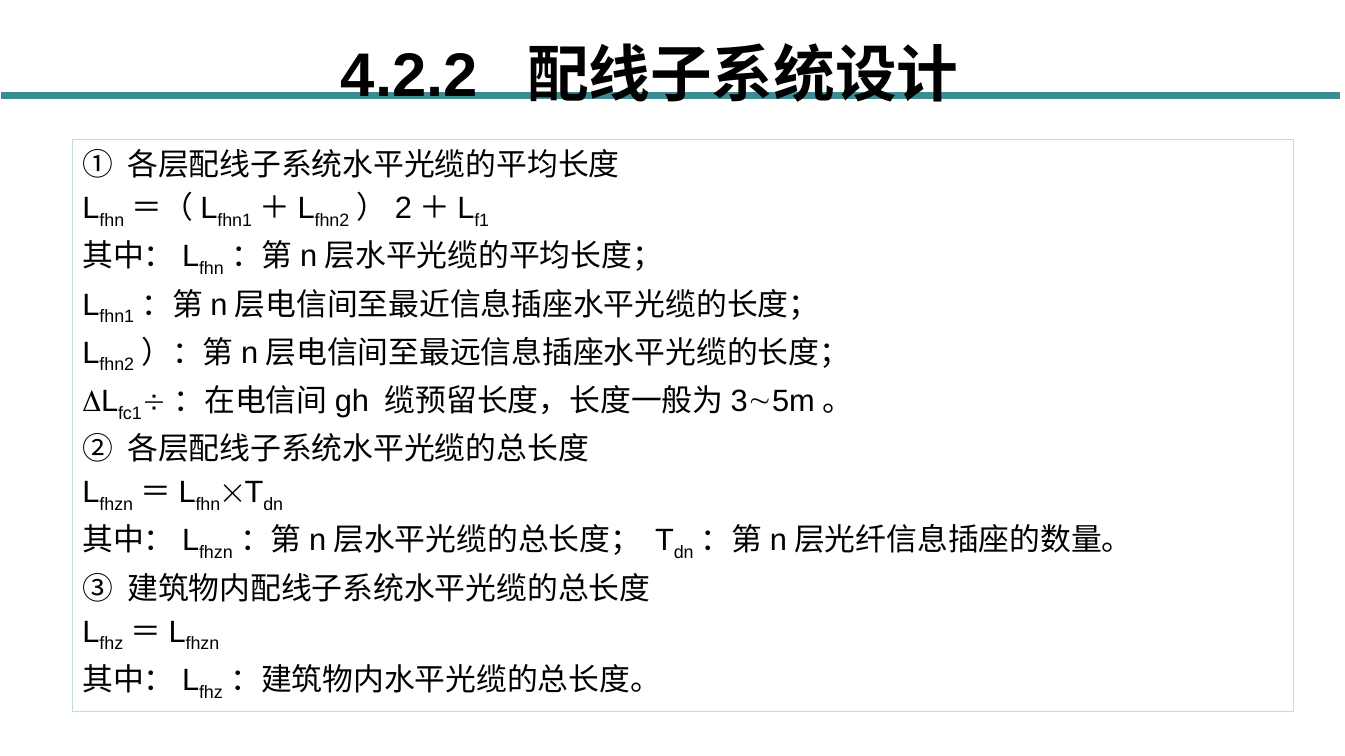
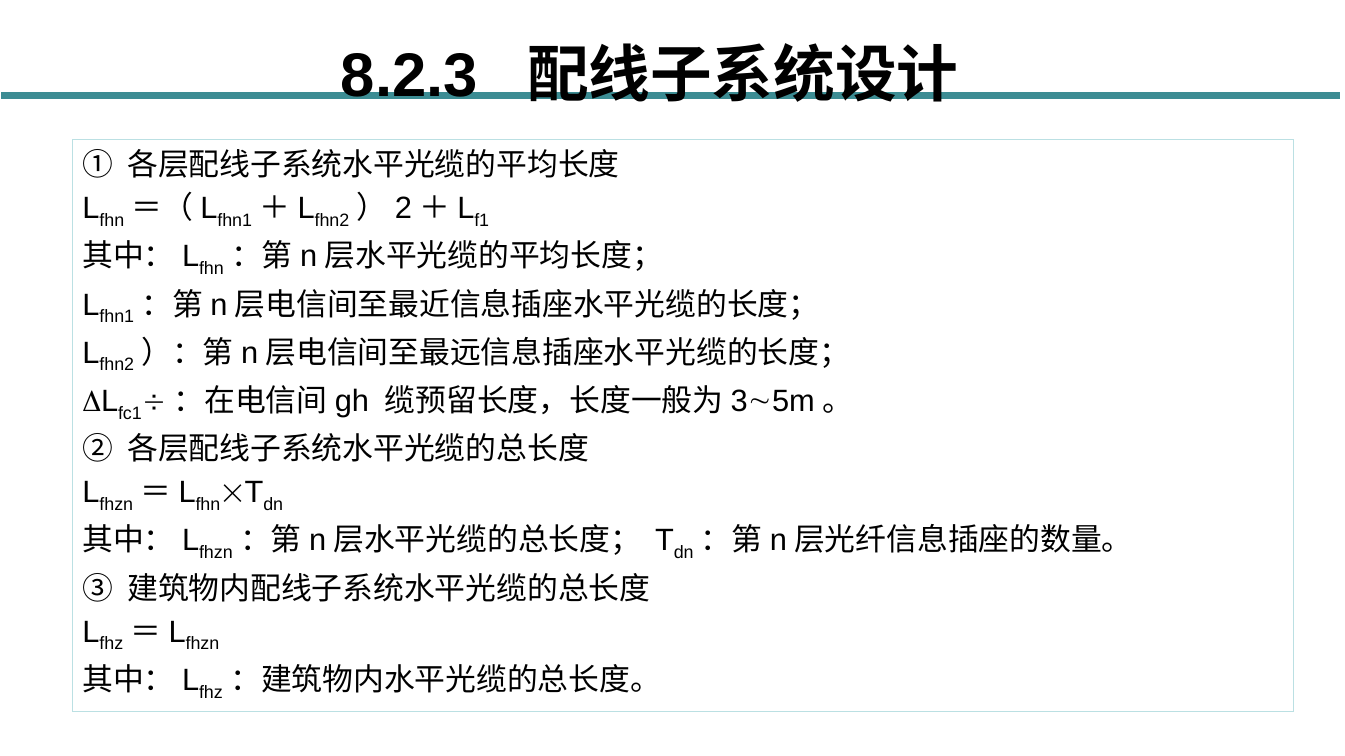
4.2.2: 4.2.2 -> 8.2.3 (409, 77)
